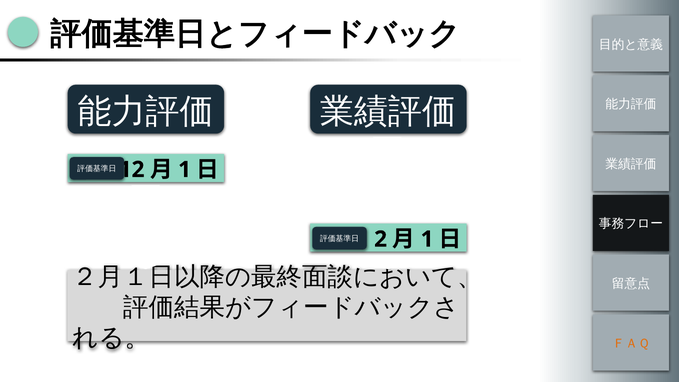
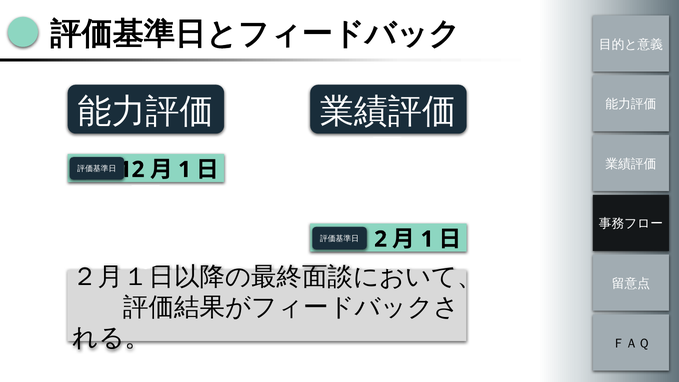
ＦＡＱ colour: orange -> black (631, 343)
